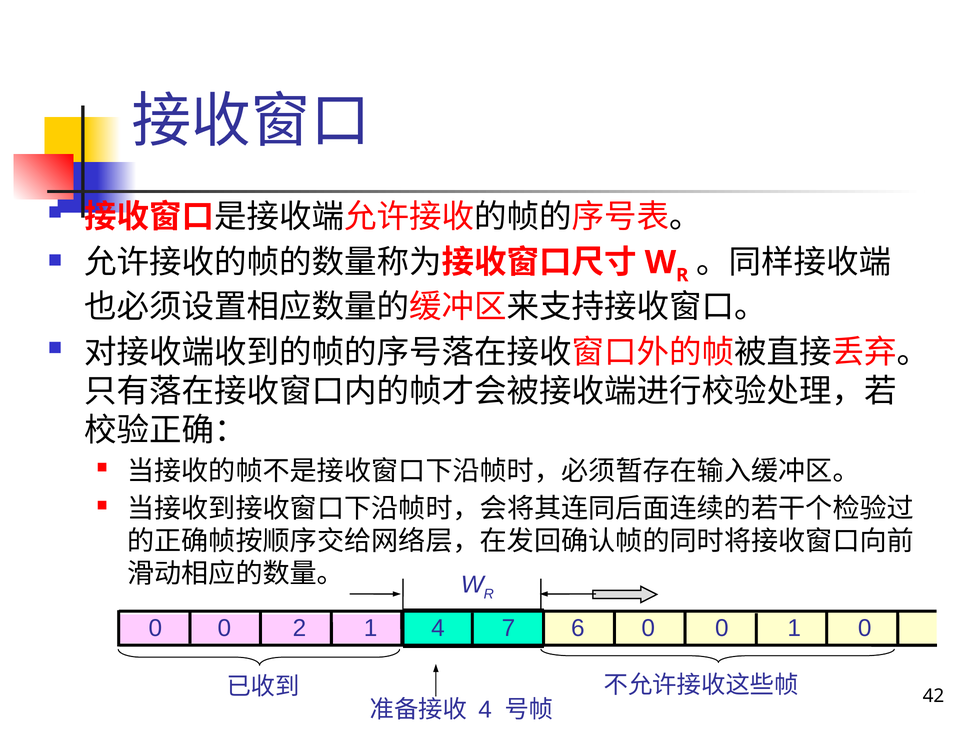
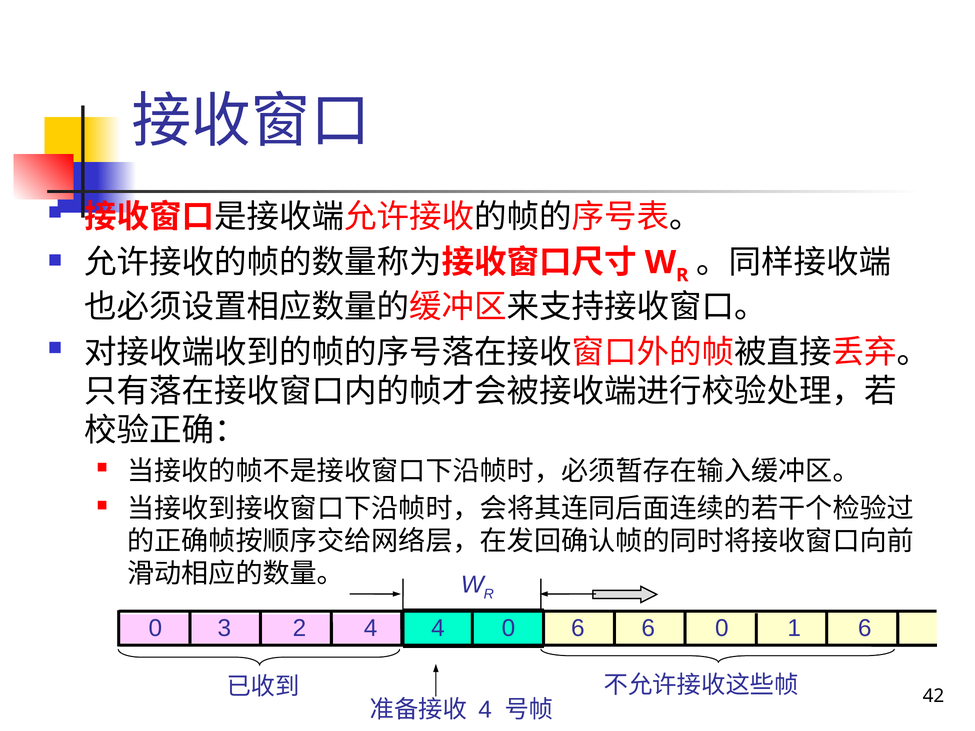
0: 0 -> 3 (224, 628)
2 1: 1 -> 4 (371, 628)
4 7: 7 -> 0 (508, 628)
6 0: 0 -> 6 (648, 628)
1 0: 0 -> 6 (865, 628)
